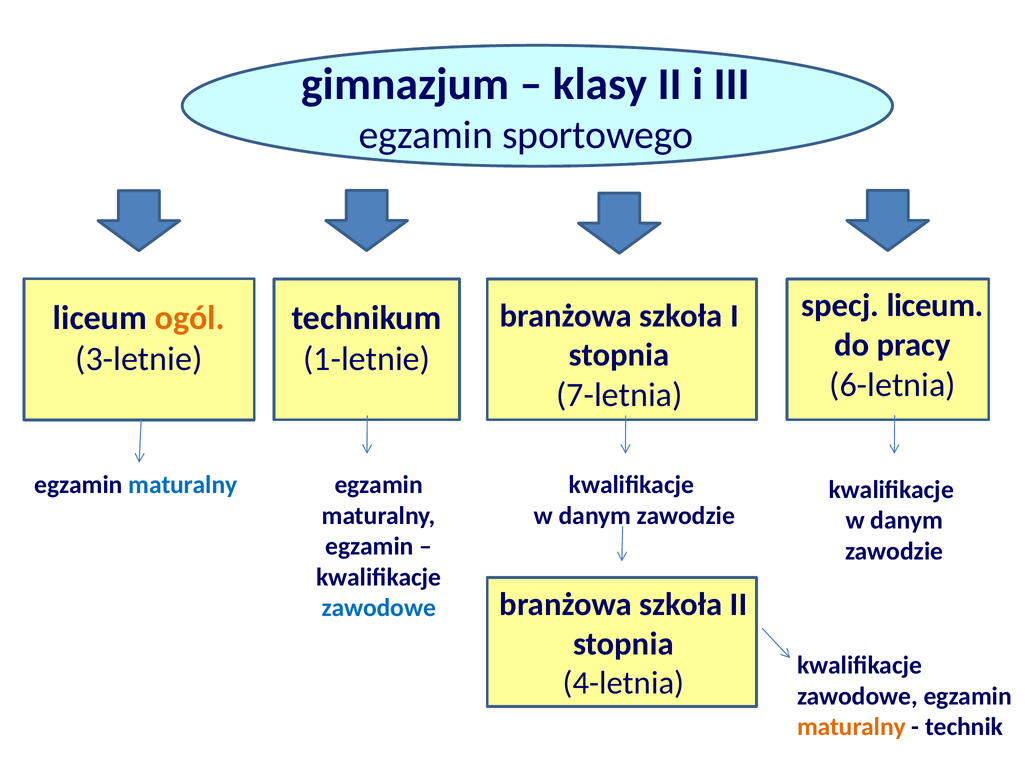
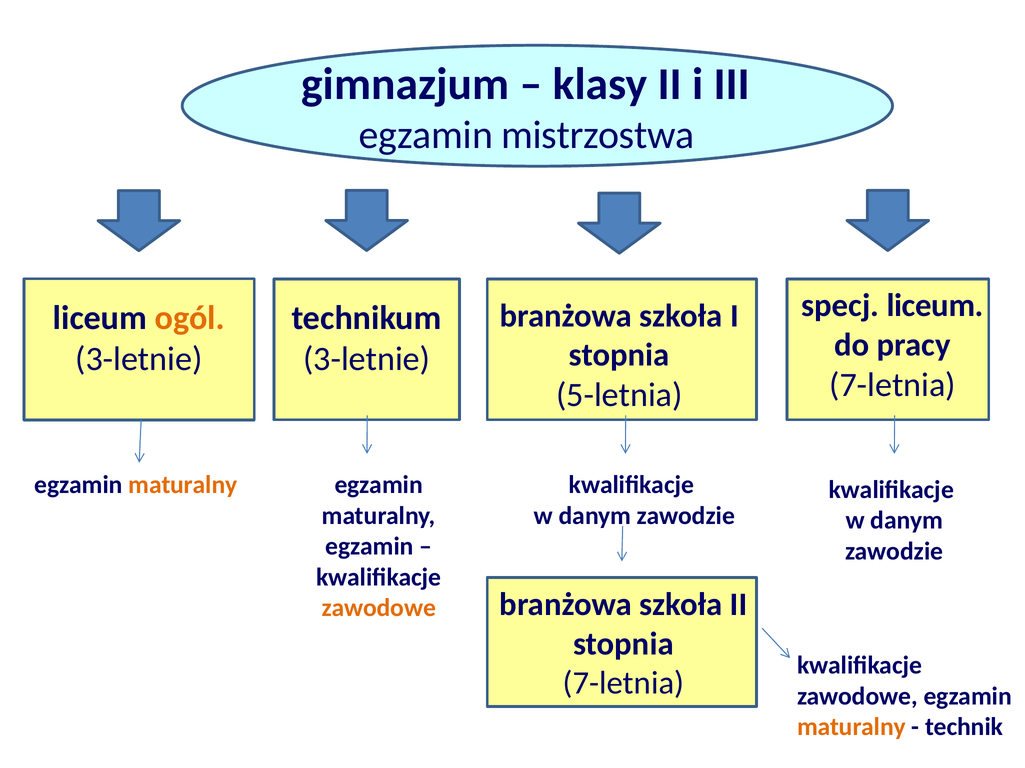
sportowego: sportowego -> mistrzostwa (598, 135)
1-letnie: 1-letnie -> 3-letnie (367, 360)
6-letnia: 6-letnia -> 7-letnia (893, 385)
7-letnia: 7-letnia -> 5-letnia (619, 396)
maturalny colour: blue -> orange (183, 485)
zawodowe colour: blue -> orange (379, 608)
4-letnia: 4-letnia -> 7-letnia (623, 684)
